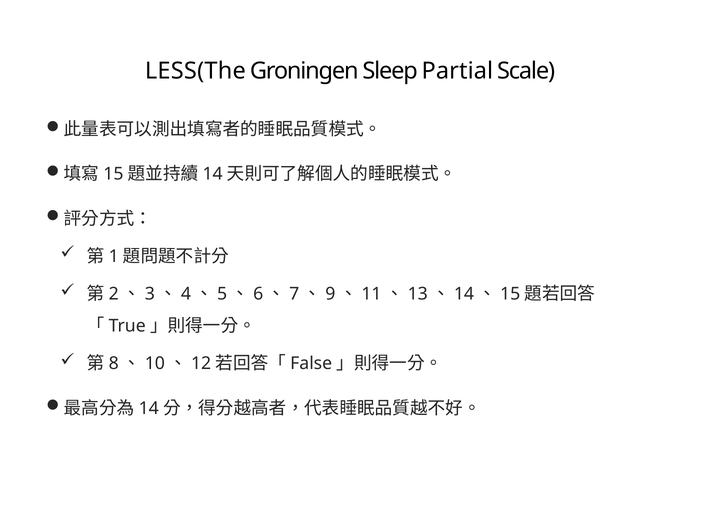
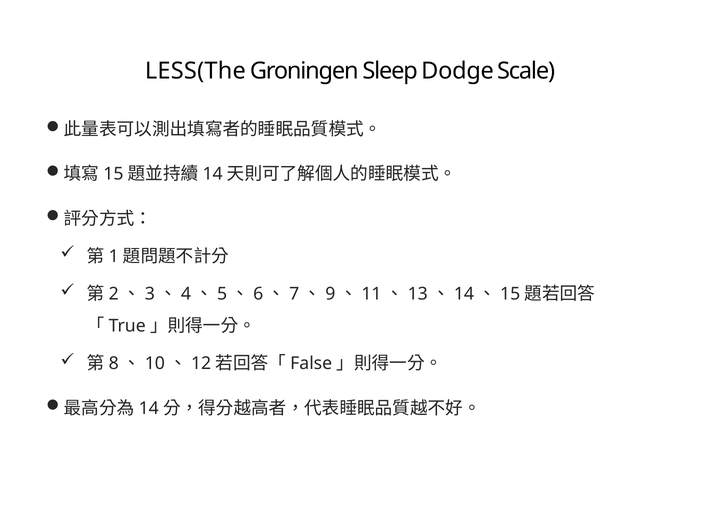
Partial: Partial -> Dodge (458, 71)
